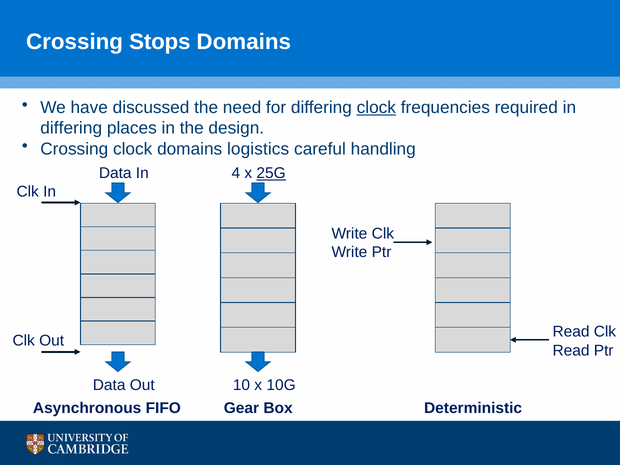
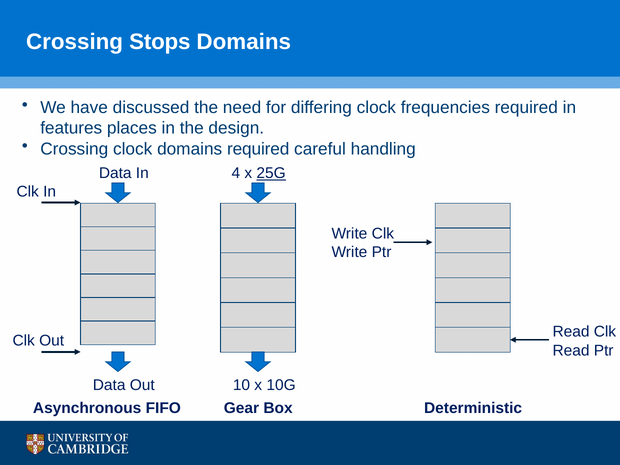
clock underline: present -> none (376, 108)
differing: differing -> features (71, 128)
domains logistics: logistics -> required (258, 149)
